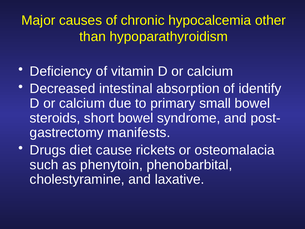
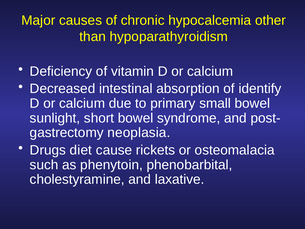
steroids: steroids -> sunlight (55, 118)
manifests: manifests -> neoplasia (139, 133)
